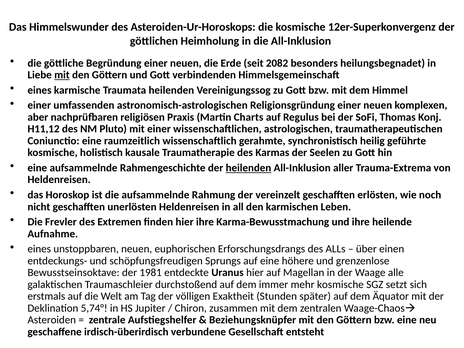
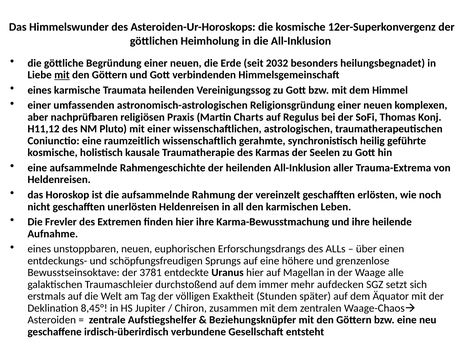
2082: 2082 -> 2032 (277, 63)
heilenden underline: present -> none (248, 168)
1981: 1981 -> 3781 (151, 273)
mehr kosmische: kosmische -> aufdecken (340, 284)
5,74°: 5,74° -> 8,45° (94, 308)
